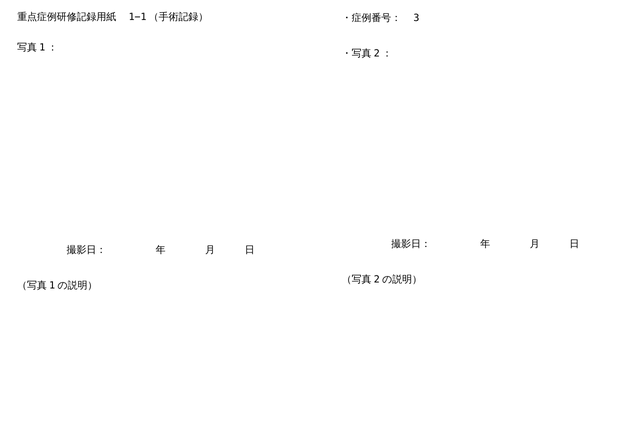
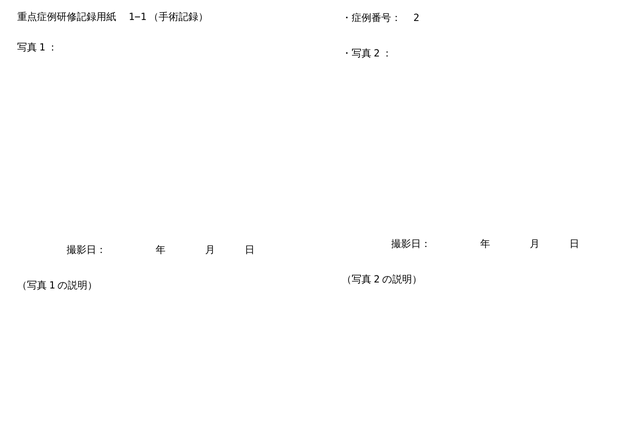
3: 3 -> 2 (416, 18)
